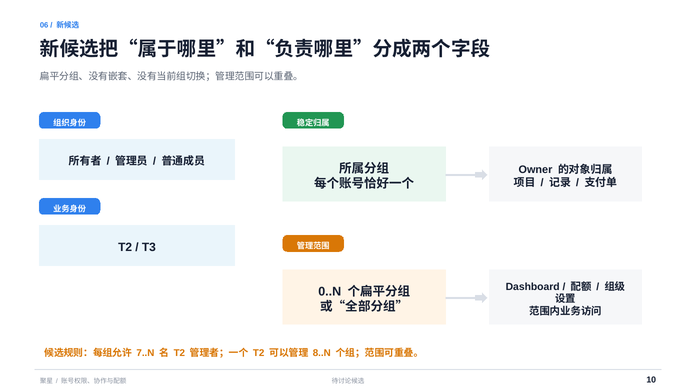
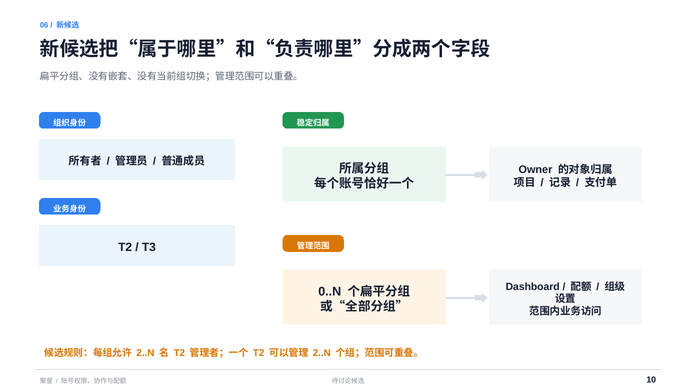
7..N: 7..N -> 2..N (145, 353)
8..N: 8..N -> 2..N (322, 353)
